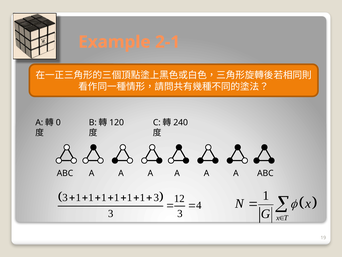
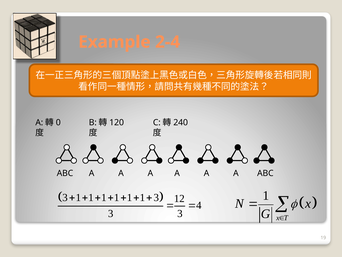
2-1: 2-1 -> 2-4 (168, 42)
